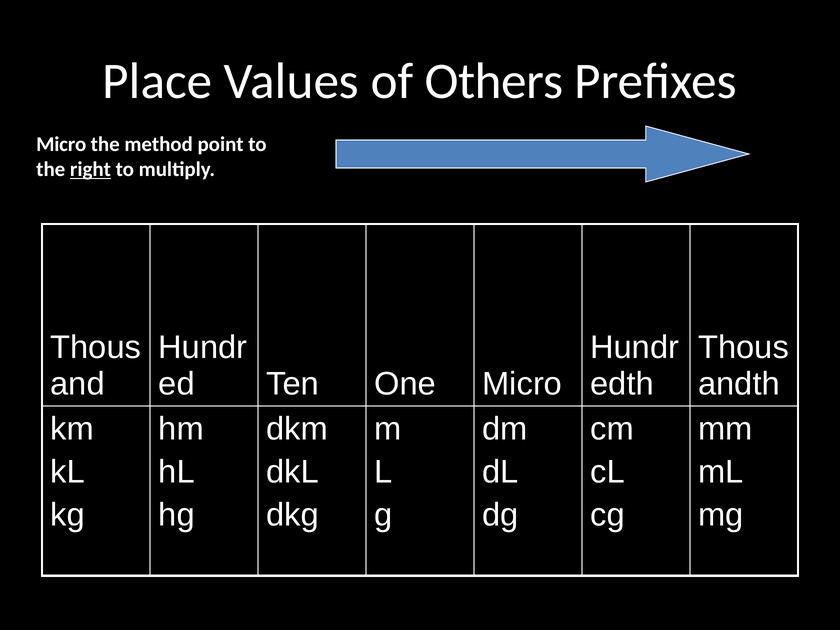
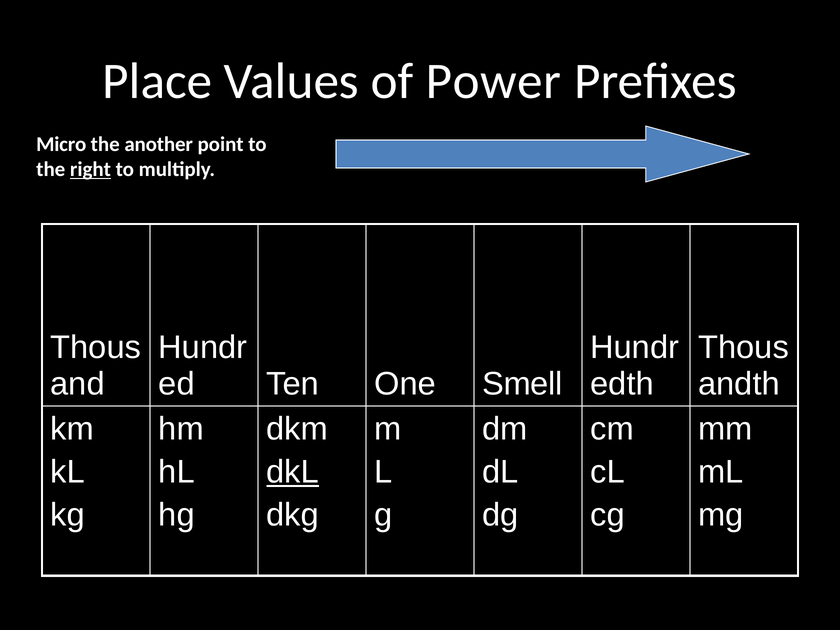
Others: Others -> Power (494, 81)
method: method -> another (159, 144)
One Micro: Micro -> Smell (522, 384)
dkL underline: none -> present (293, 472)
